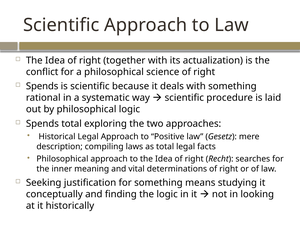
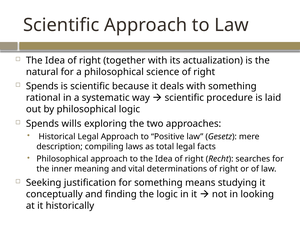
conflict: conflict -> natural (42, 72)
Spends total: total -> wills (71, 124)
